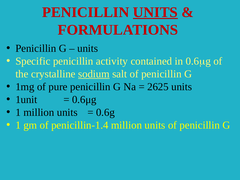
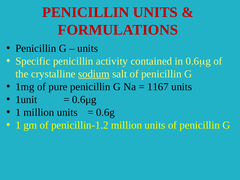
UNITS underline: present -> none (155, 12)
2625: 2625 -> 1167 (158, 87)
penicillin-1.4: penicillin-1.4 -> penicillin-1.2 (80, 125)
